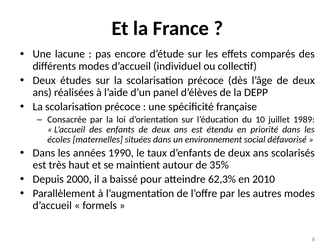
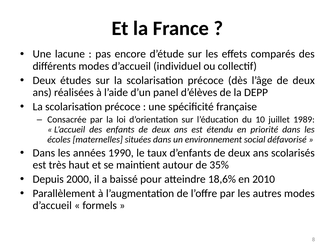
62,3%: 62,3% -> 18,6% (222, 179)
